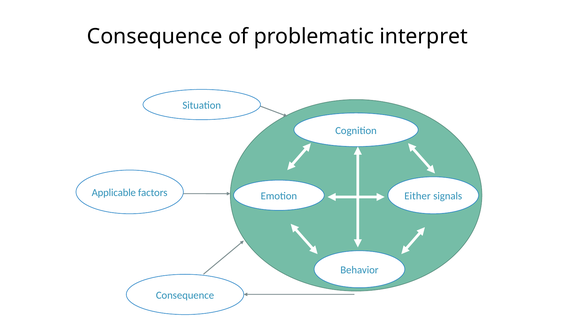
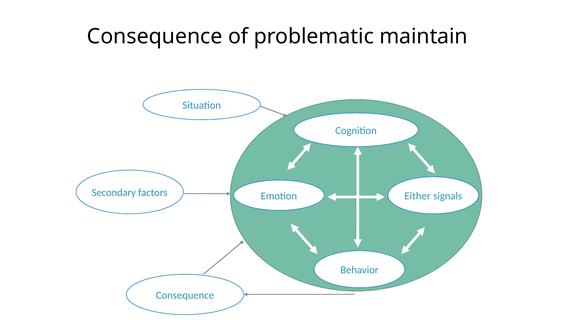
interpret: interpret -> maintain (424, 37)
Applicable: Applicable -> Secondary (114, 192)
